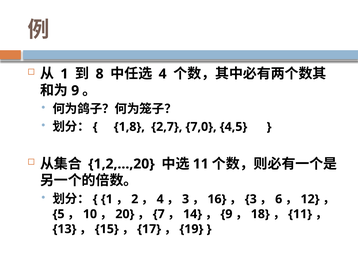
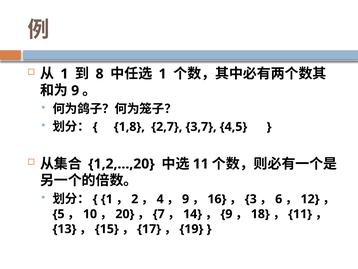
4: 4 -> 1 (163, 74)
7,0: 7,0 -> 3,7 (201, 127)
3: 3 -> 9 (186, 199)
